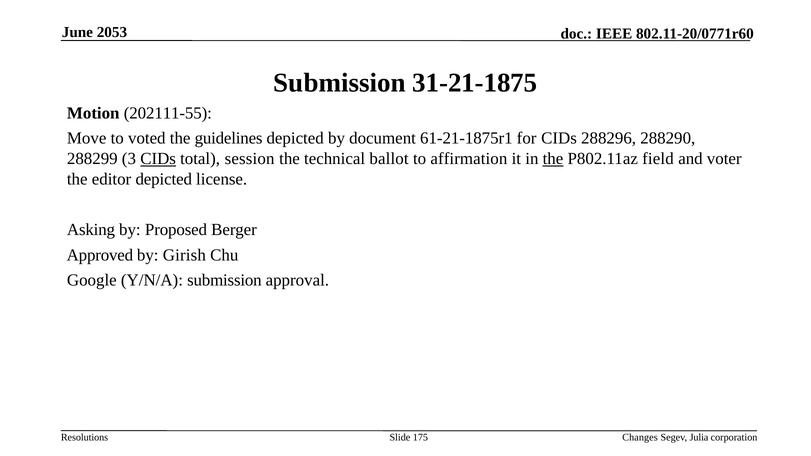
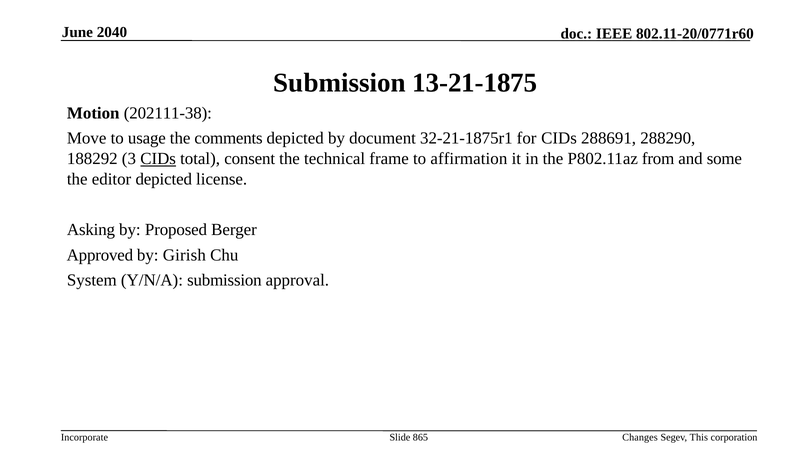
2053: 2053 -> 2040 (112, 32)
31-21-1875: 31-21-1875 -> 13-21-1875 (475, 83)
202111-55: 202111-55 -> 202111-38 (168, 113)
voted: voted -> usage (147, 138)
guidelines: guidelines -> comments (229, 138)
61-21-1875r1: 61-21-1875r1 -> 32-21-1875r1 (466, 138)
288296: 288296 -> 288691 (609, 138)
288299: 288299 -> 188292 (92, 159)
session: session -> consent (250, 159)
ballot: ballot -> frame (389, 159)
the underline: present -> none (553, 159)
field: field -> from (658, 159)
voter: voter -> some (724, 159)
Google: Google -> System (92, 280)
Resolutions: Resolutions -> Incorporate (84, 437)
175: 175 -> 865 (420, 438)
Julia: Julia -> This (699, 438)
